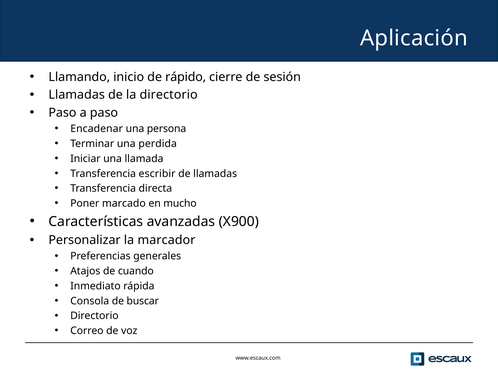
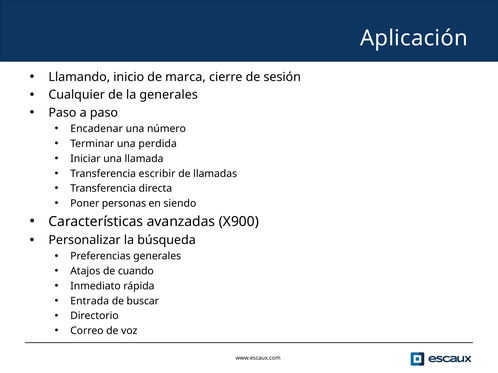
rápido: rápido -> marca (186, 77)
Llamadas: Llamadas -> Cualquier (77, 95)
la directorio: directorio -> generales (169, 95)
persona: persona -> número (166, 129)
marcado: marcado -> personas (124, 204)
mucho: mucho -> siendo (180, 204)
marcador: marcador -> búsqueda (167, 241)
Consola: Consola -> Entrada (90, 301)
